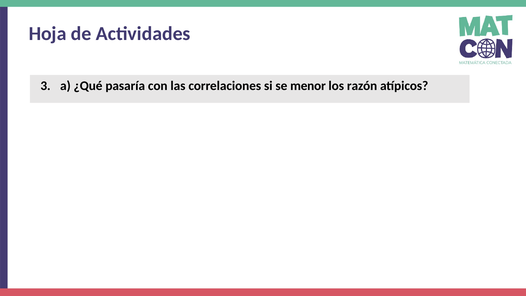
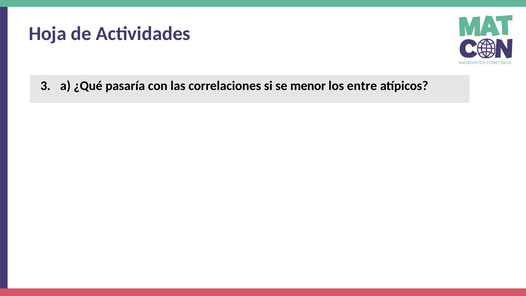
razón: razón -> entre (362, 86)
